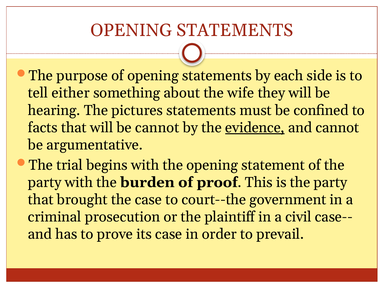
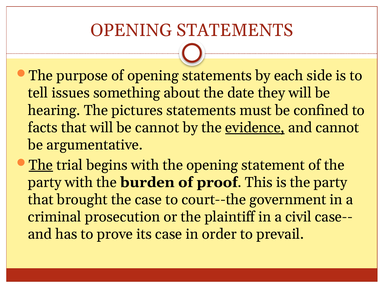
either: either -> issues (71, 93)
wife: wife -> date (241, 93)
The underline: none -> present (41, 165)
